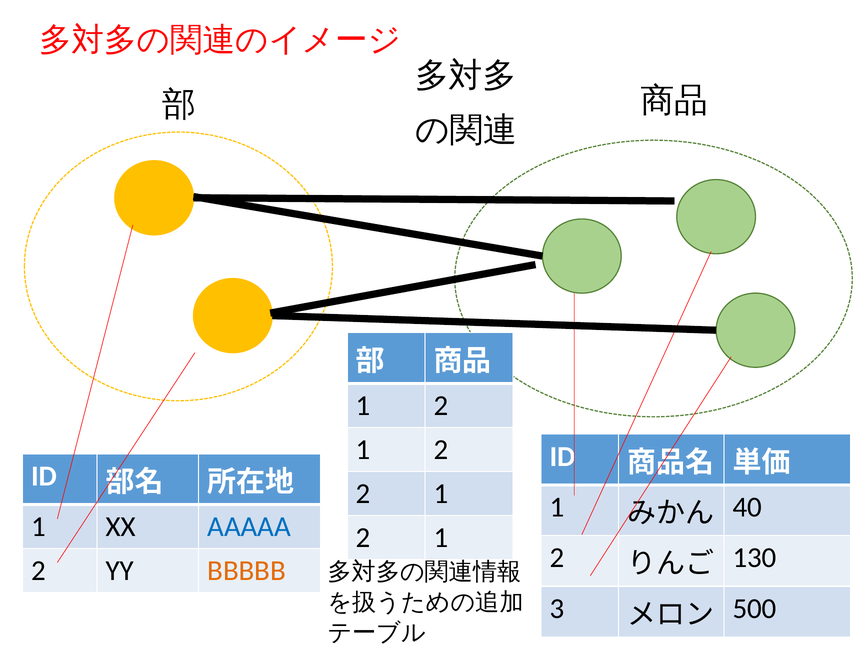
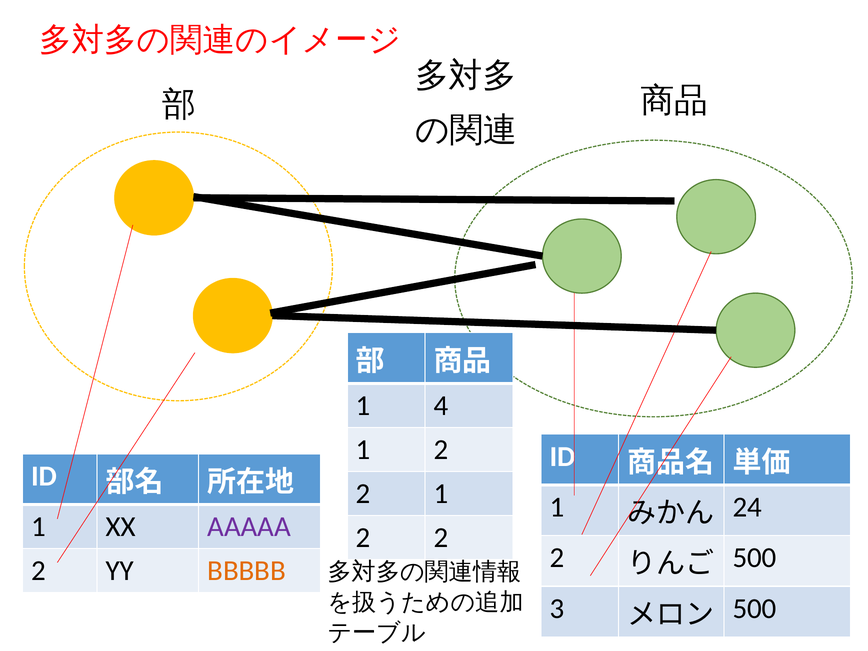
2: 2 -> 4 (441, 406)
40: 40 -> 24 (747, 507)
AAAAA colour: blue -> purple (249, 527)
1: 1 -> 2 (441, 538)
130: 130 -> 500 (755, 558)
